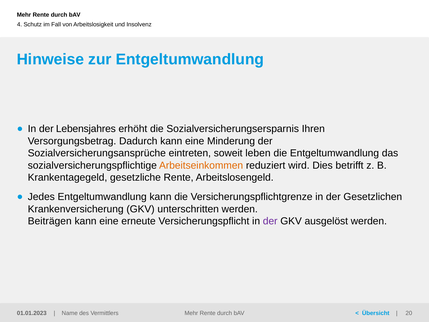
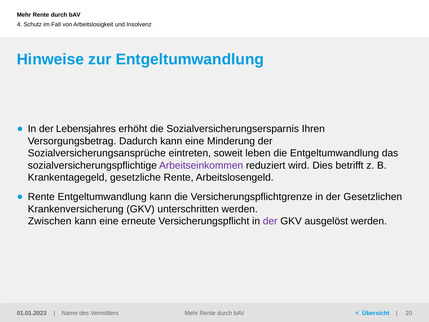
Arbeitseinkommen colour: orange -> purple (201, 165)
Jedes: Jedes -> Rente (41, 197)
Beiträgen: Beiträgen -> Zwischen (50, 221)
